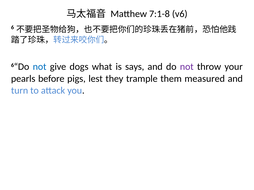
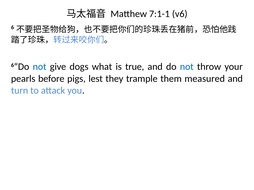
7:1-8: 7:1-8 -> 7:1-1 (159, 14)
says: says -> true (135, 67)
not colour: purple -> blue (187, 67)
